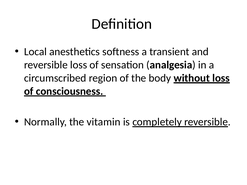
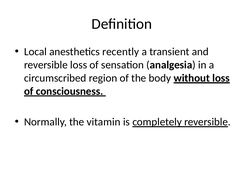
softness: softness -> recently (121, 52)
